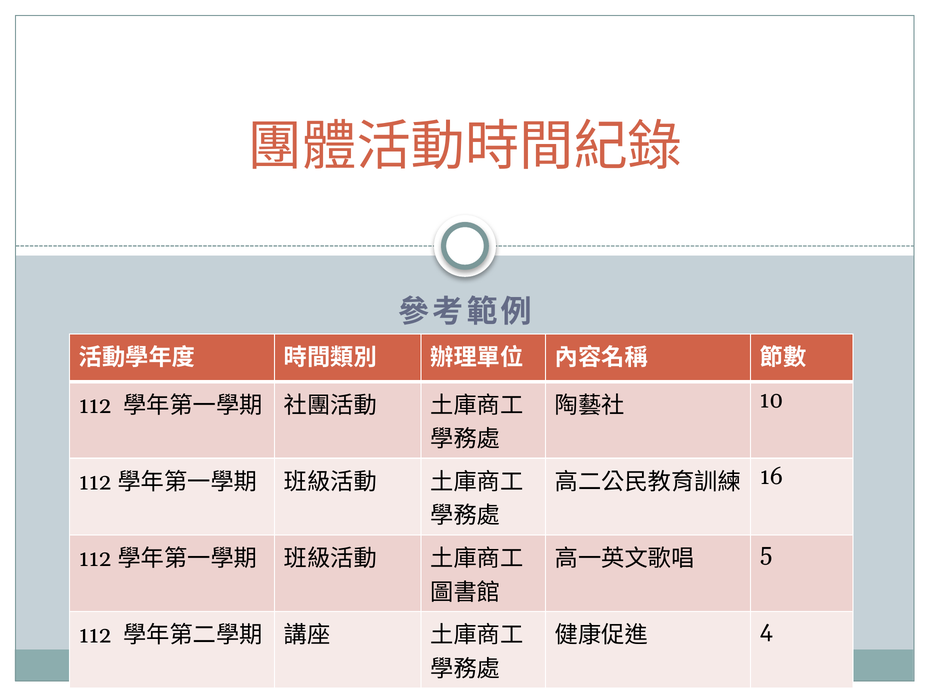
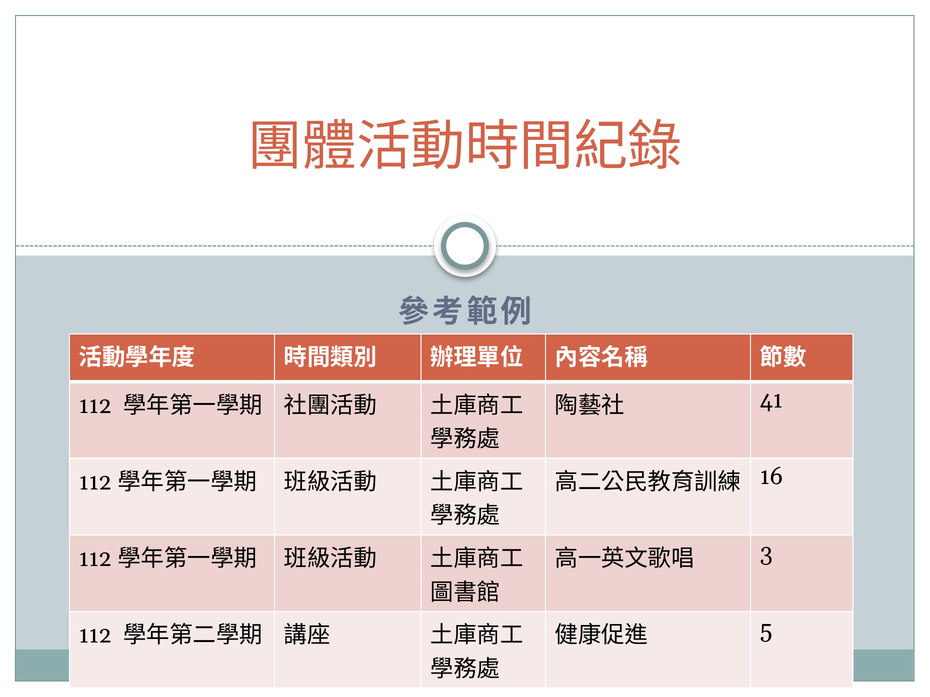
10: 10 -> 41 (771, 400)
5: 5 -> 3 (766, 554)
4: 4 -> 5 (766, 630)
